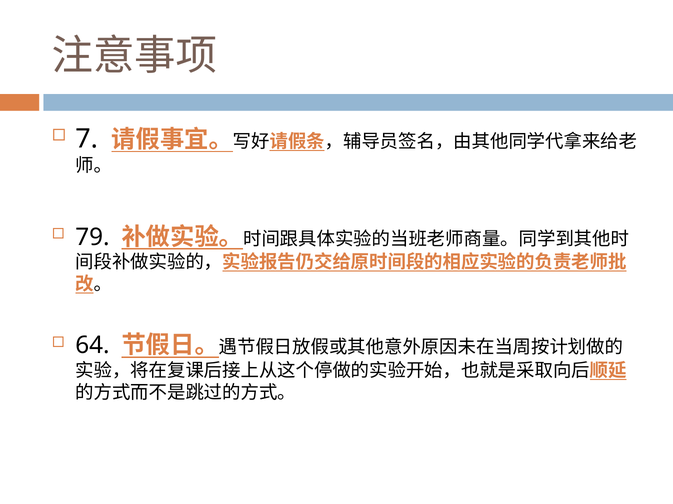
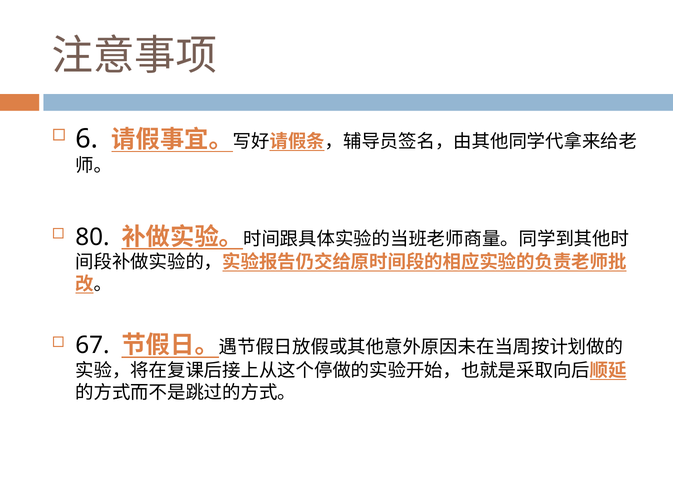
7: 7 -> 6 (87, 139)
79: 79 -> 80 (92, 237)
64: 64 -> 67 (92, 346)
